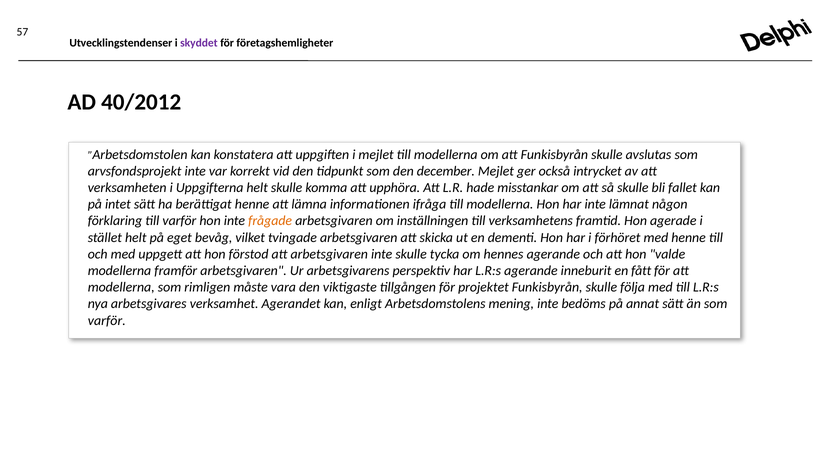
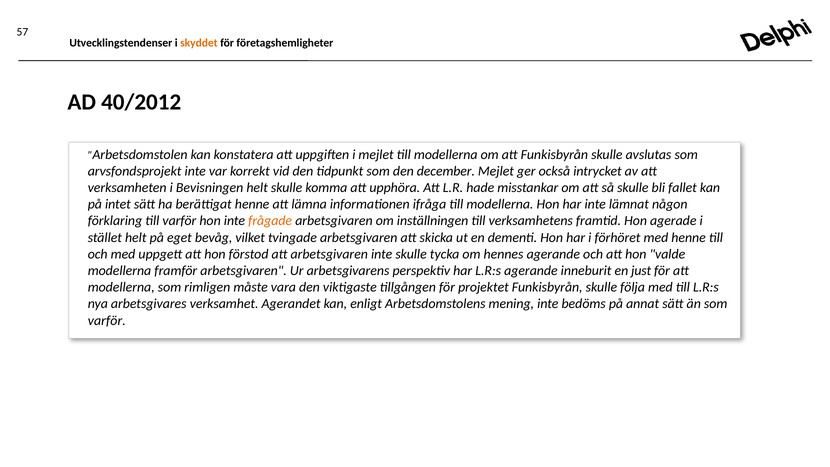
skyddet colour: purple -> orange (199, 43)
Uppgifterna: Uppgifterna -> Bevisningen (210, 188)
fått: fått -> just (641, 271)
